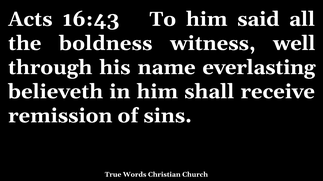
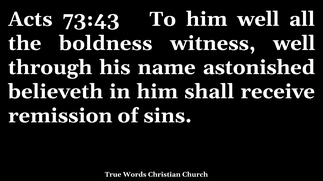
16:43: 16:43 -> 73:43 (91, 19)
him said: said -> well (258, 19)
everlasting: everlasting -> astonished (259, 68)
